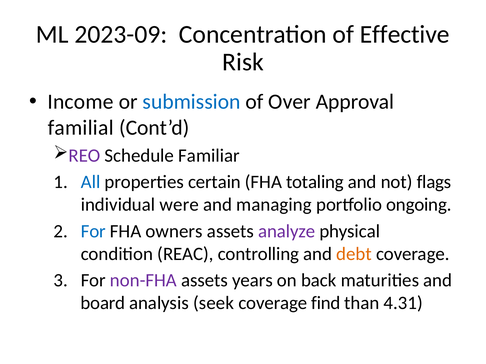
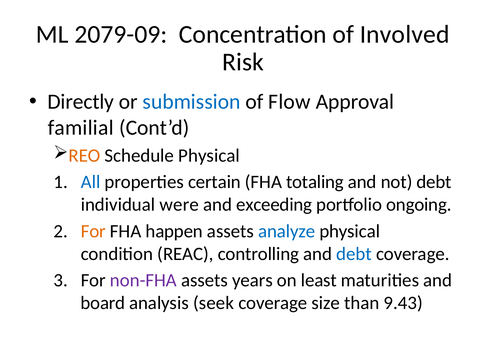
2023-09: 2023-09 -> 2079-09 (121, 34)
Effective: Effective -> Involved (405, 34)
Income: Income -> Directly (81, 102)
Over: Over -> Flow (289, 102)
REO colour: purple -> orange (85, 156)
Schedule Familiar: Familiar -> Physical (209, 156)
not flags: flags -> debt (434, 182)
managing: managing -> exceeding (274, 205)
For colour: blue -> orange (93, 231)
owners: owners -> happen (174, 231)
analyze colour: purple -> blue (287, 231)
debt colour: orange -> blue (354, 254)
back: back -> least (319, 281)
find: find -> size (326, 303)
4.31: 4.31 -> 9.43 (403, 303)
